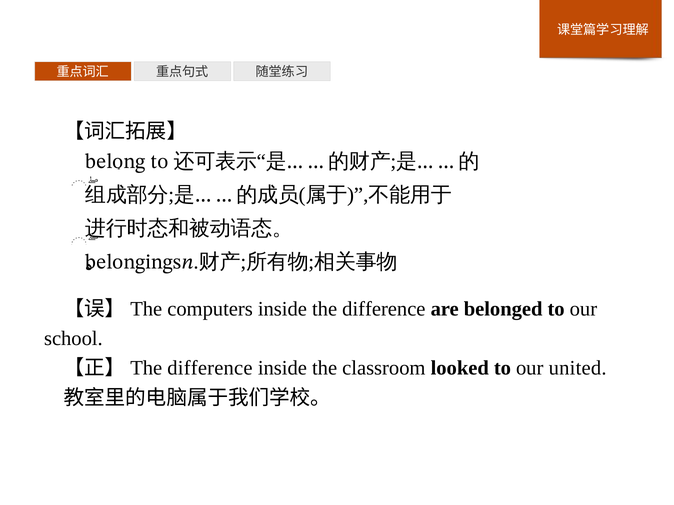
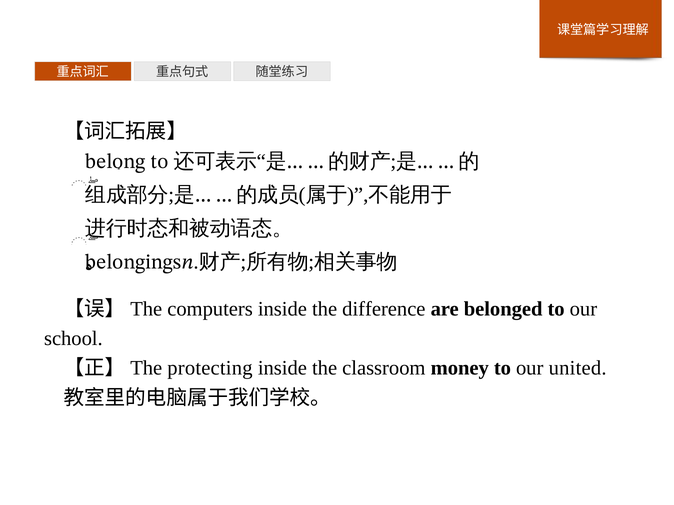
difference: difference -> protecting (210, 369)
looked: looked -> money (460, 369)
